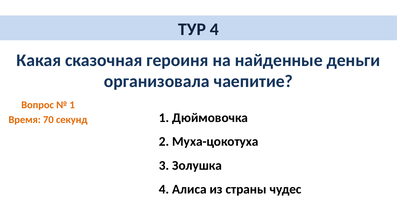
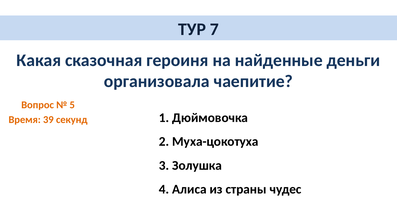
ТУР 4: 4 -> 7 (214, 29)
1: 1 -> 5 (72, 105)
70: 70 -> 39 (48, 120)
